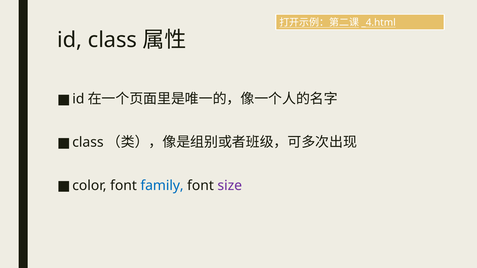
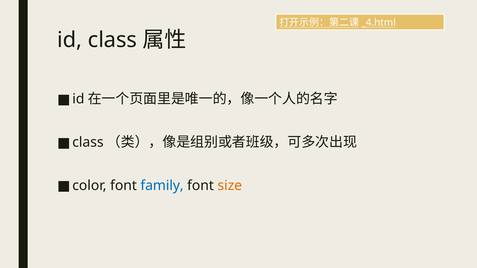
size colour: purple -> orange (230, 186)
